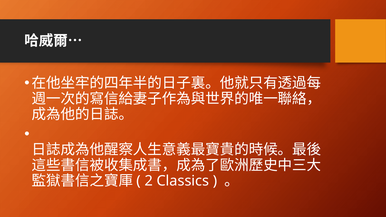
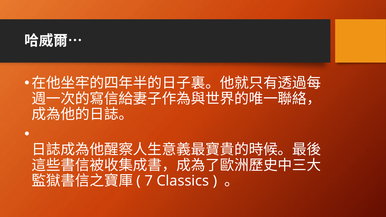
2: 2 -> 7 (149, 181)
